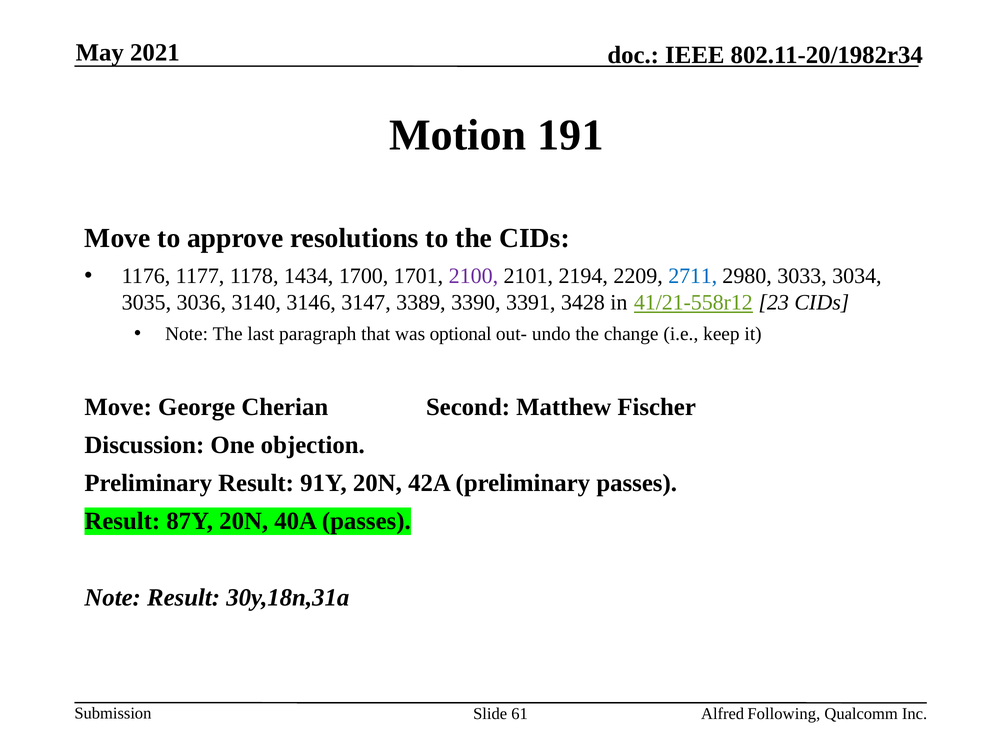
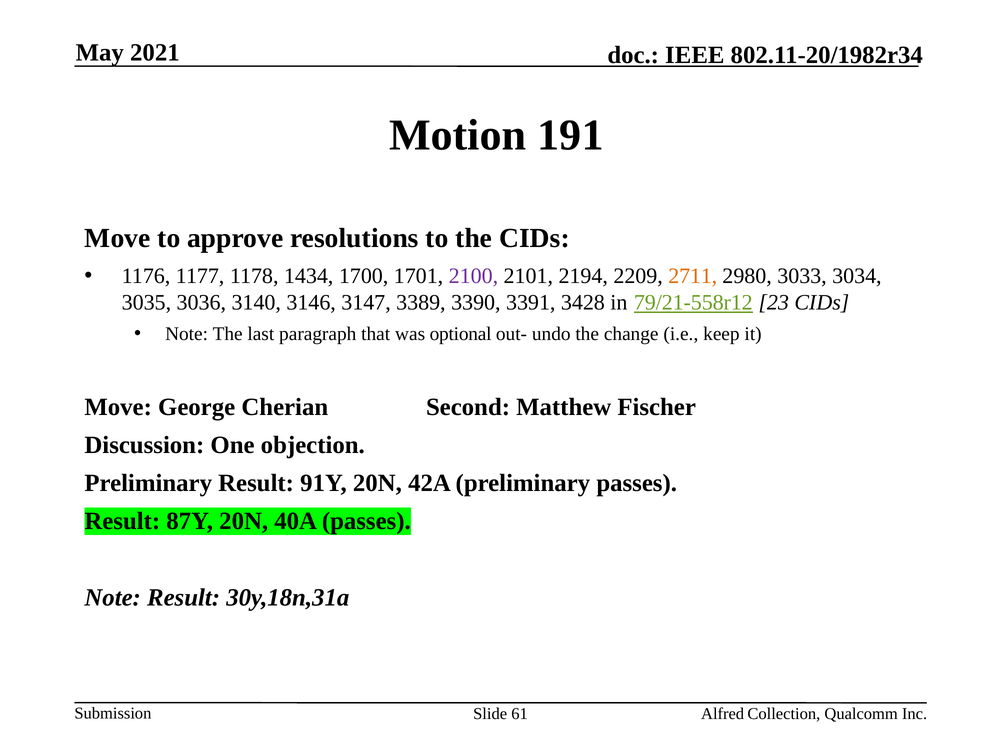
2711 colour: blue -> orange (693, 276)
41/21-558r12: 41/21-558r12 -> 79/21-558r12 (693, 303)
Following: Following -> Collection (784, 714)
